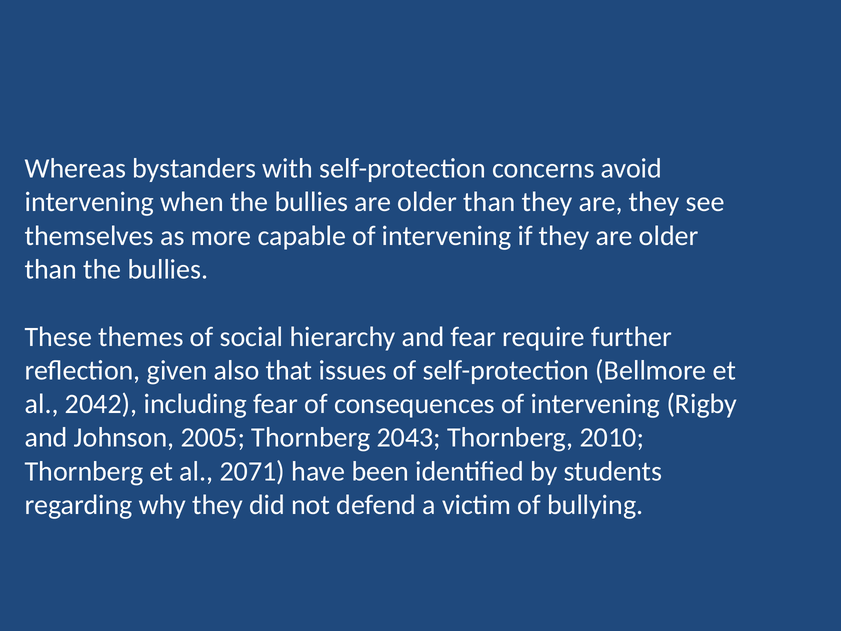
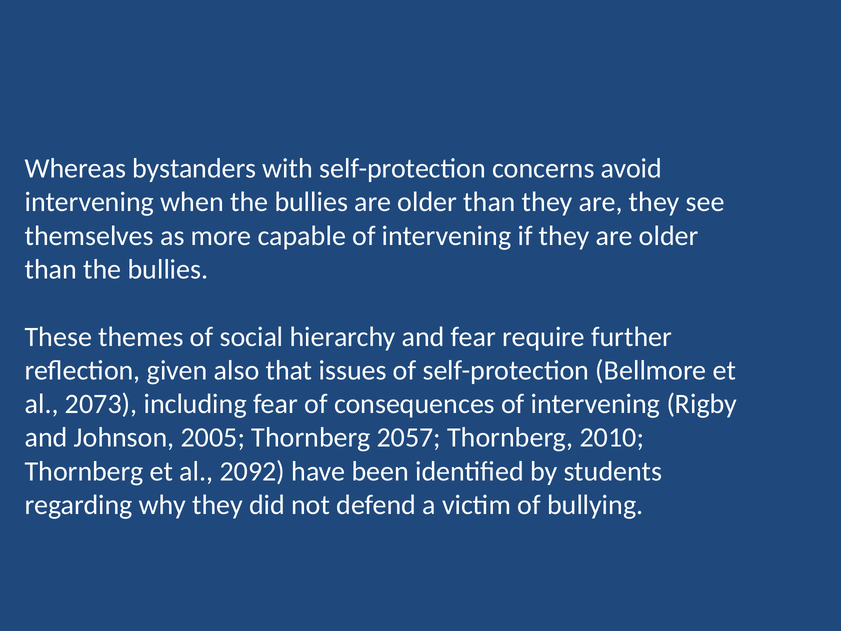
2042: 2042 -> 2073 (101, 404)
2043: 2043 -> 2057 (409, 438)
2071: 2071 -> 2092 (252, 471)
